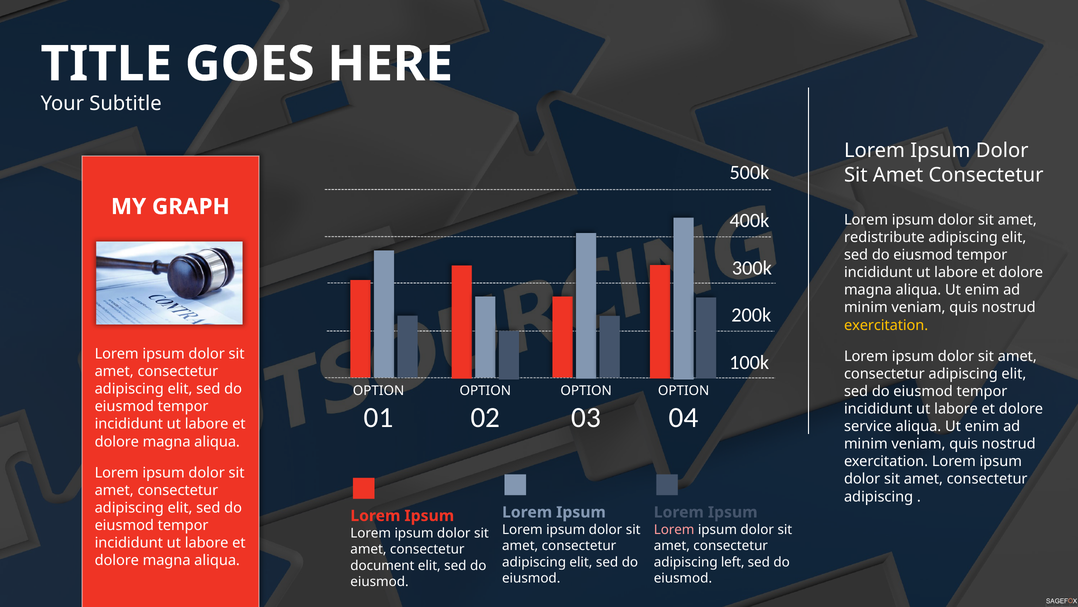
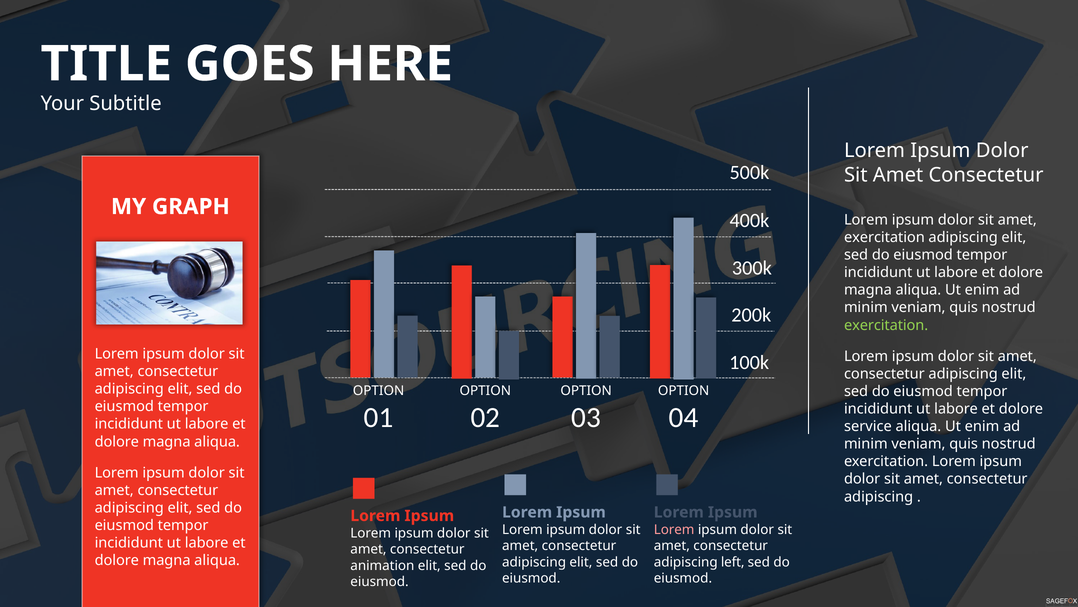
redistribute: redistribute -> exercitation (884, 237)
exercitation colour: yellow -> light green (886, 325)
document: document -> animation (382, 565)
